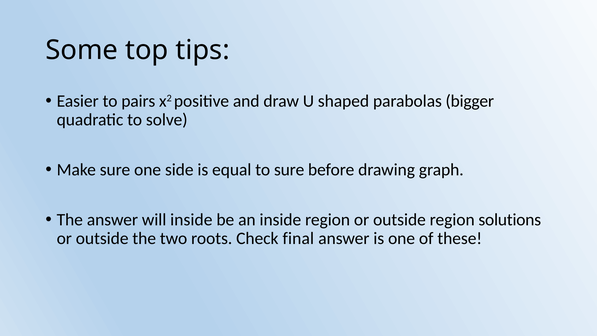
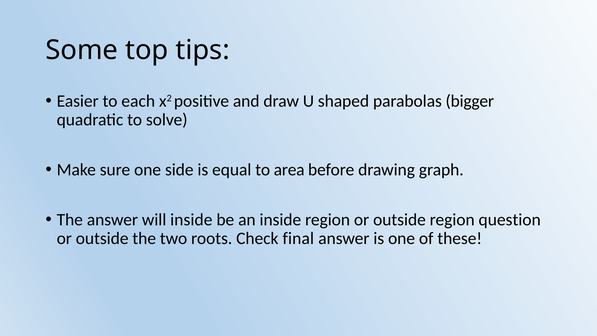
pairs: pairs -> each (138, 101)
to sure: sure -> area (289, 170)
solutions: solutions -> question (510, 220)
